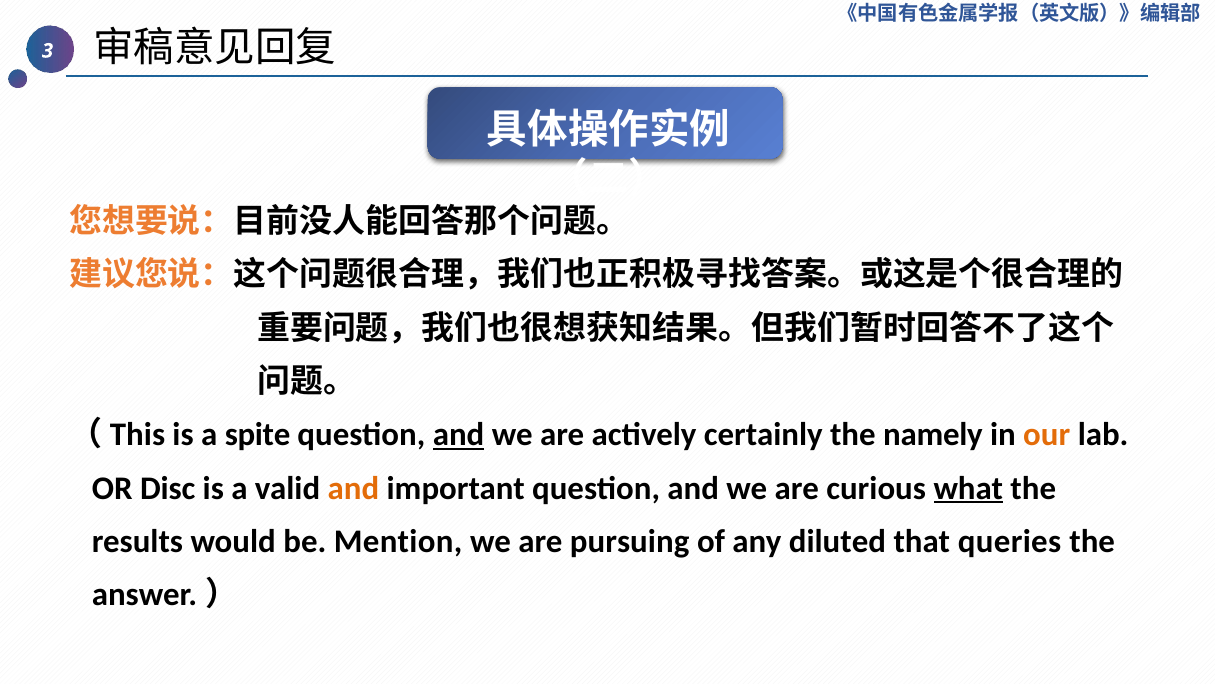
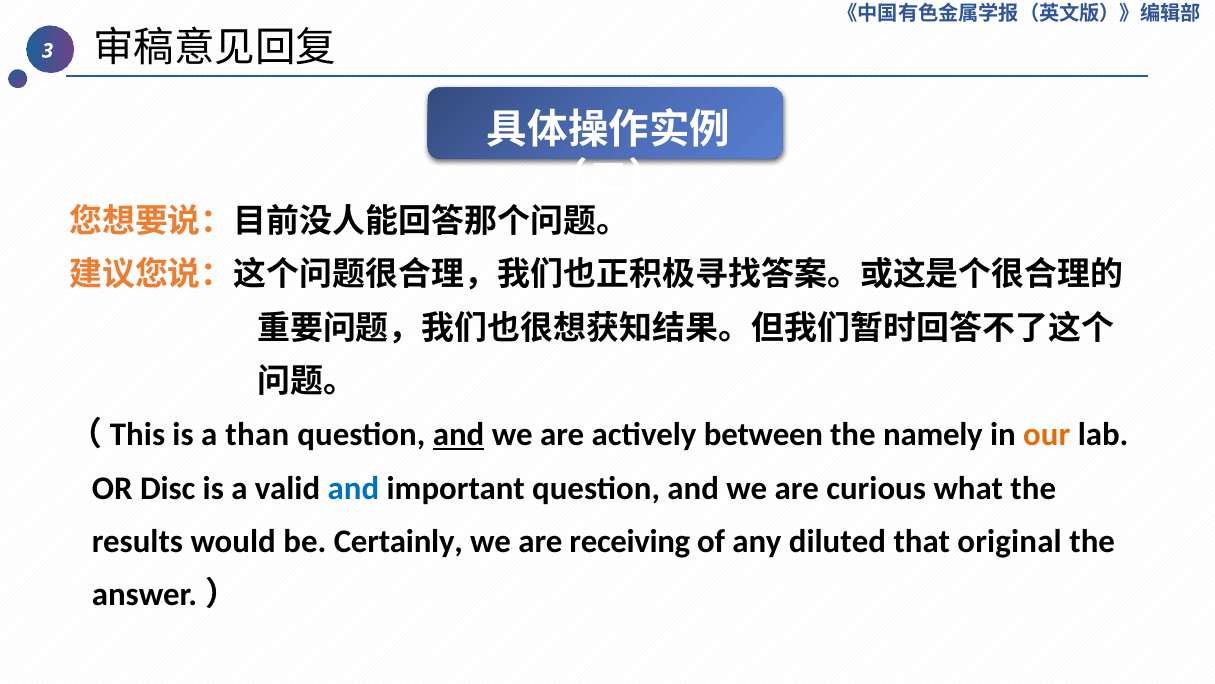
spite: spite -> than (257, 435)
certainly: certainly -> between (763, 435)
and colour: orange -> blue (353, 488)
what underline: present -> none (968, 488)
Mention: Mention -> Certainly (398, 541)
pursuing: pursuing -> receiving (630, 541)
queries: queries -> original (1010, 541)
